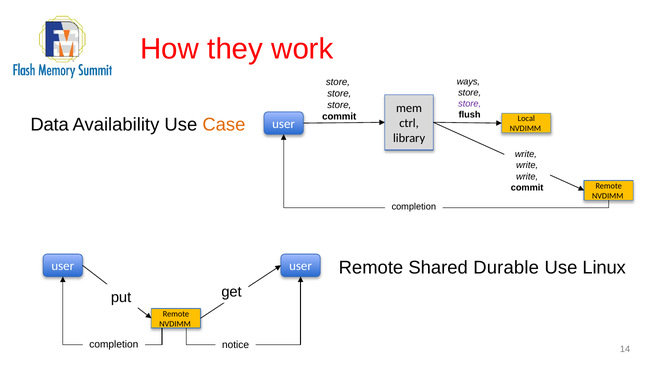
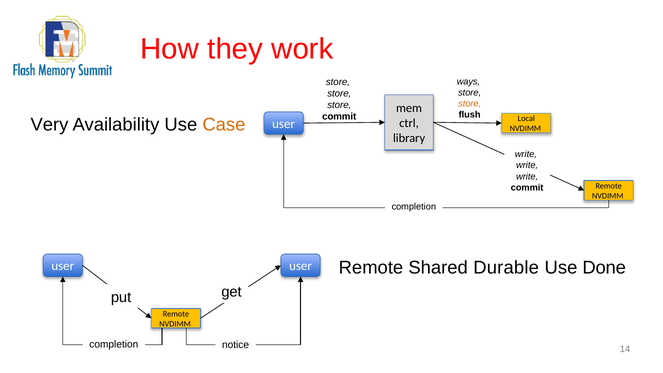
store colour: purple -> orange (470, 104)
Data: Data -> Very (50, 125)
Linux: Linux -> Done (604, 268)
